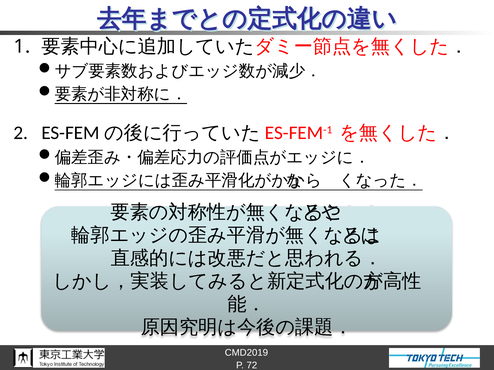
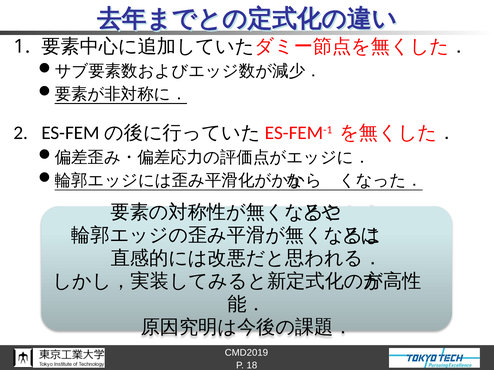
72: 72 -> 18 (252, 366)
